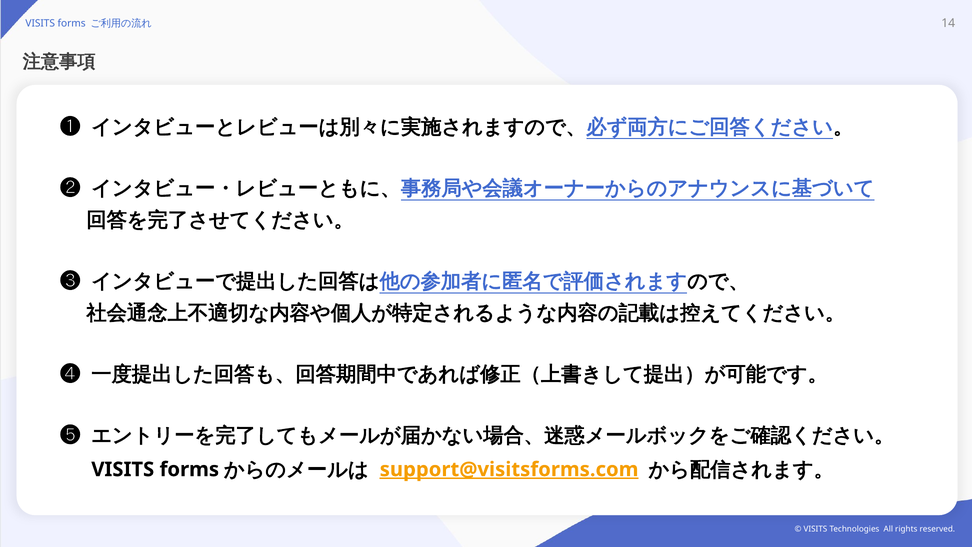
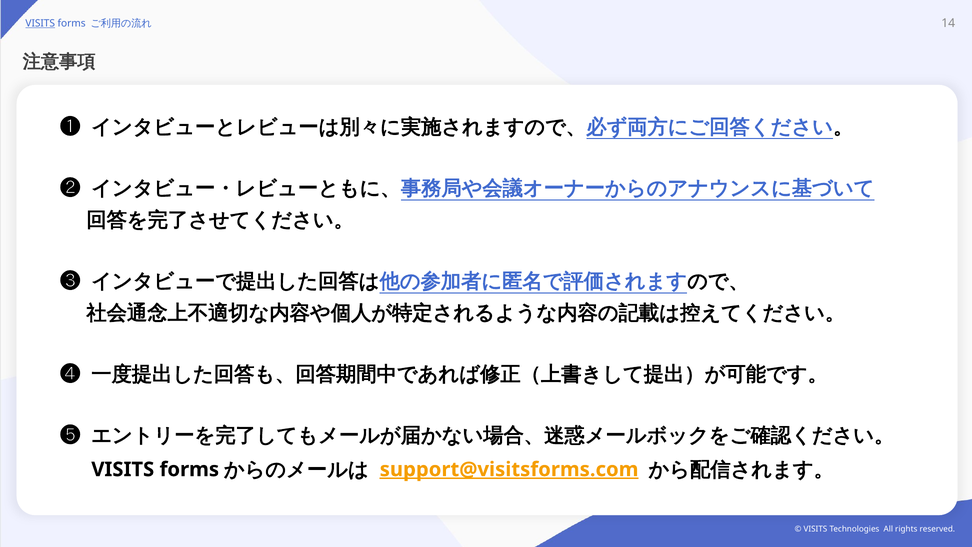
VISITS underline: none -> present (40, 24)
